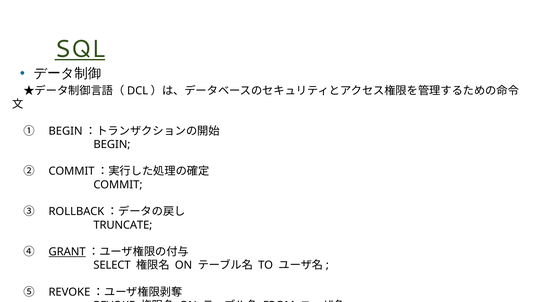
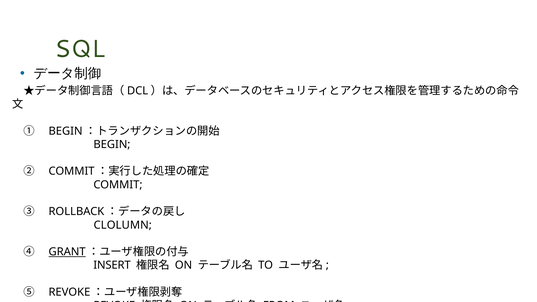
SQL underline: present -> none (80, 49)
TRUNCATE: TRUNCATE -> CLOLUMN (123, 225)
SELECT: SELECT -> INSERT (112, 265)
